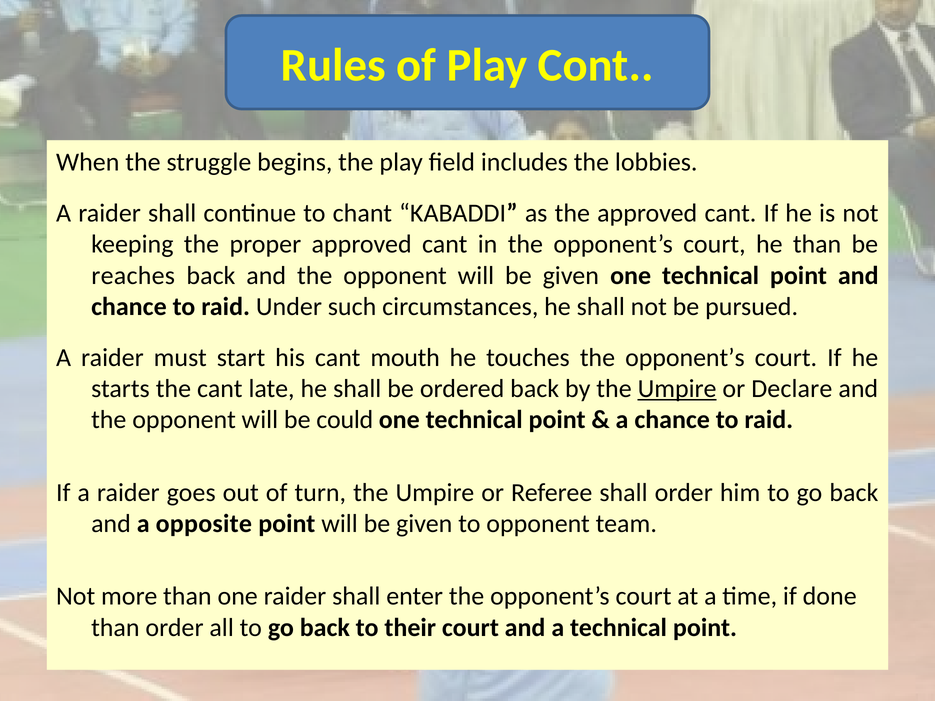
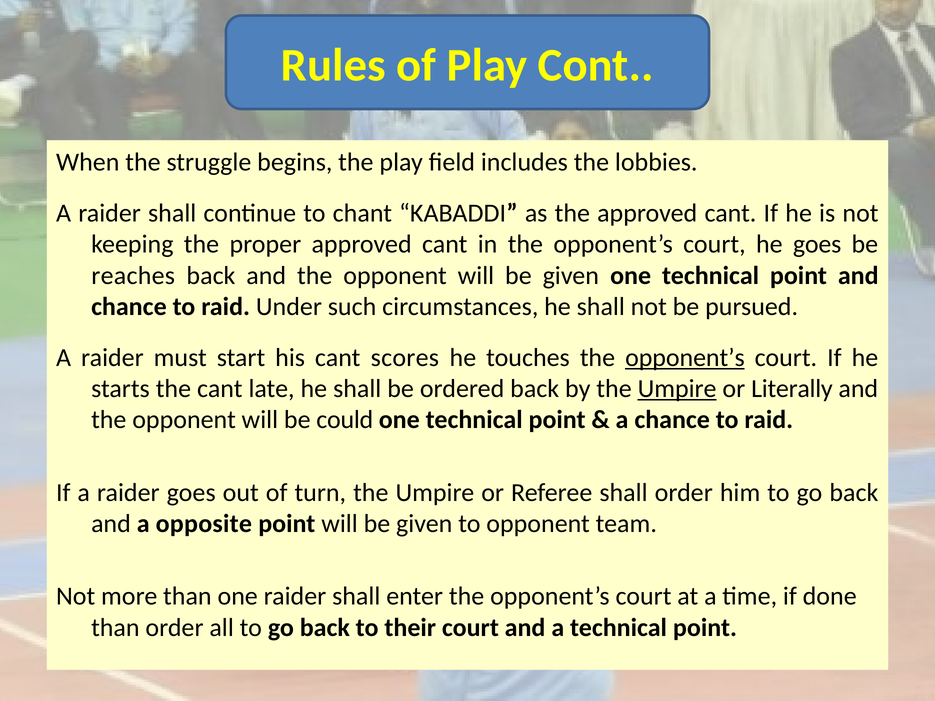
he than: than -> goes (817, 244)
mouth: mouth -> scores (405, 358)
opponent’s underline: none -> present (685, 358)
Declare: Declare -> Literally (792, 389)
